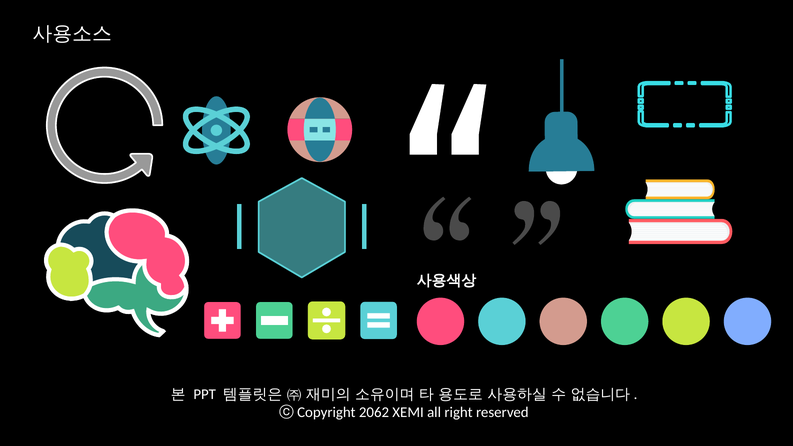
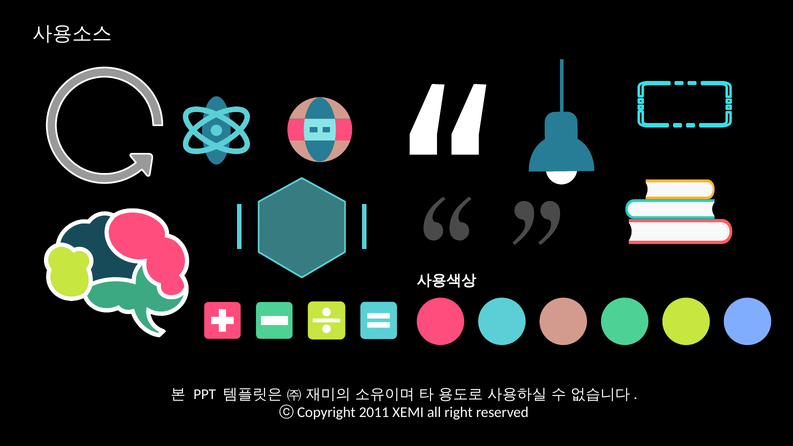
2062: 2062 -> 2011 (374, 412)
